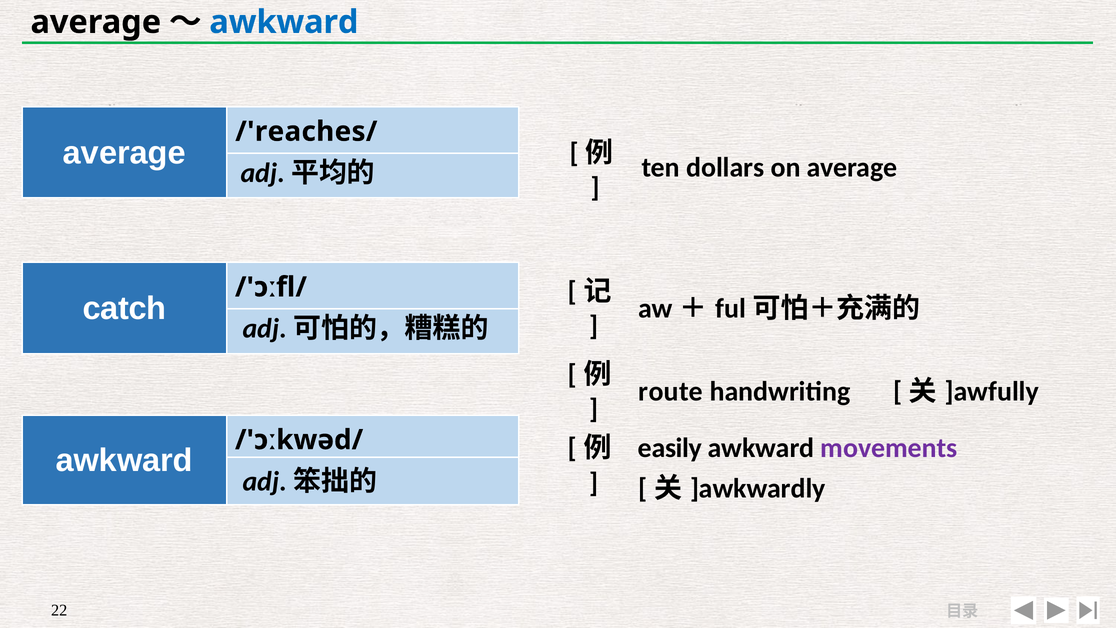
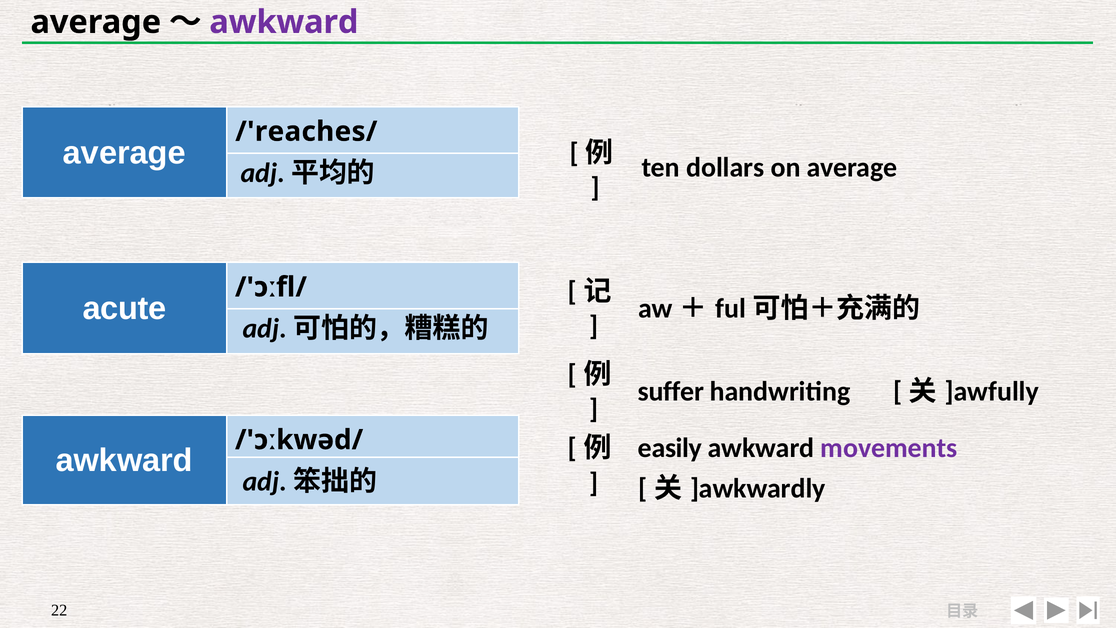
awkward colour: blue -> purple (284, 22)
catch: catch -> acute (124, 308)
route: route -> suffer (671, 391)
